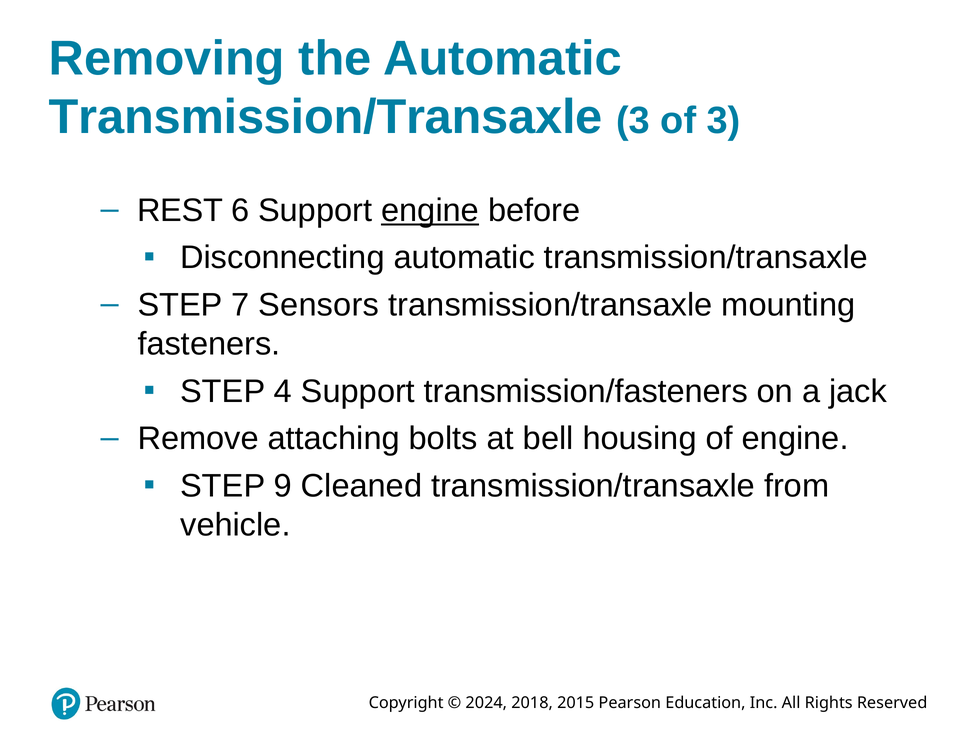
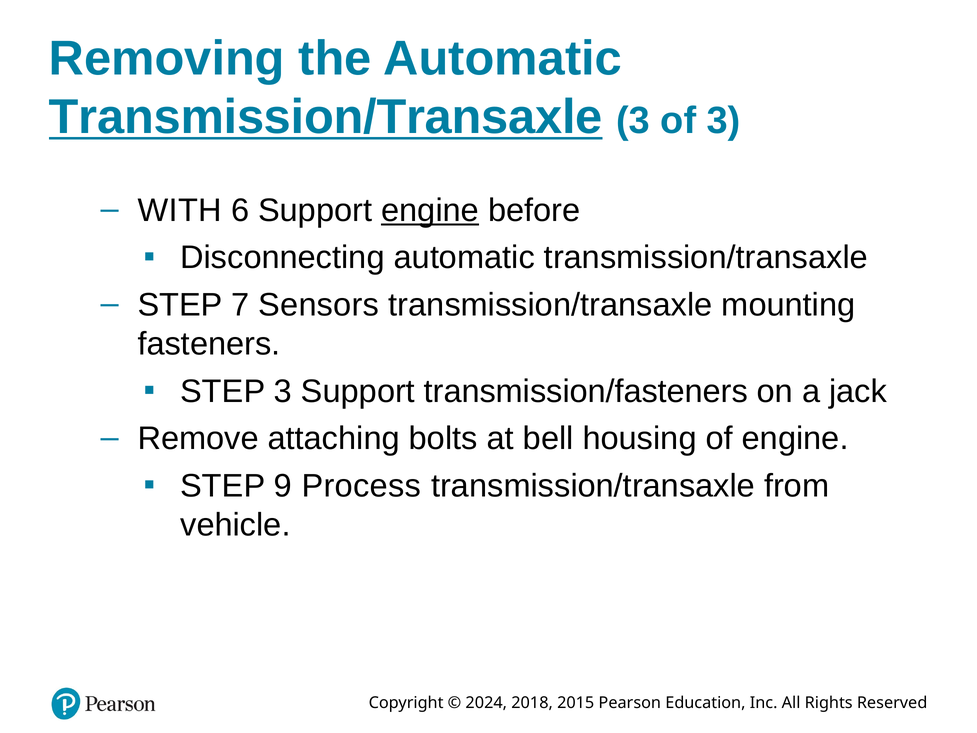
Transmission/Transaxle underline: none -> present (326, 117)
REST: REST -> WITH (180, 210)
STEP 4: 4 -> 3 (283, 391)
Cleaned: Cleaned -> Process (361, 486)
